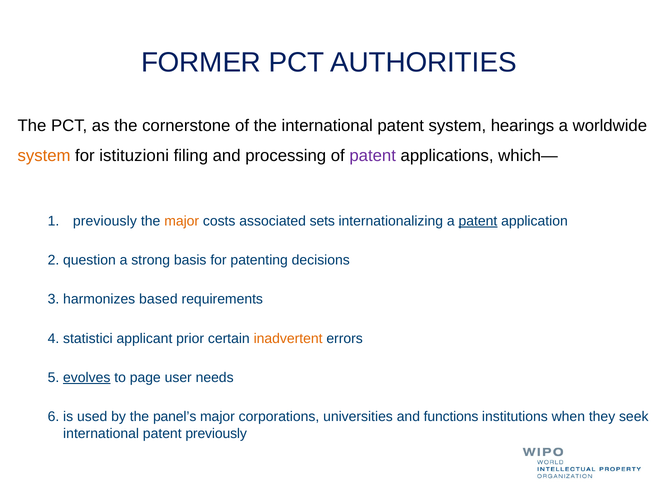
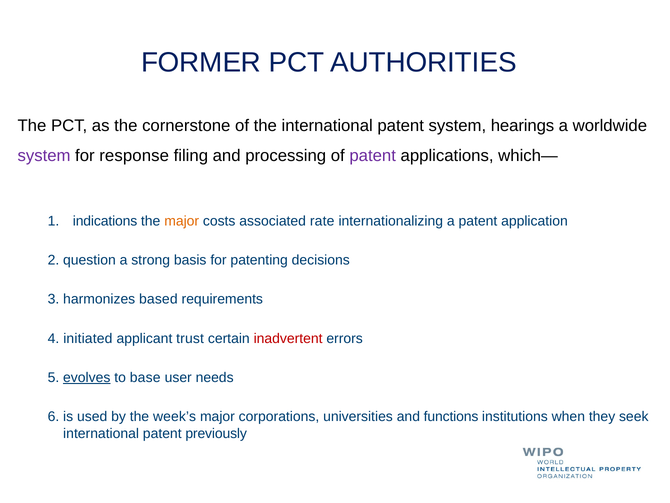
system colour: orange -> purple (44, 156)
istituzioni: istituzioni -> response (134, 156)
previously: previously -> indications (105, 221)
sets: sets -> rate (322, 221)
patent underline: present -> none (478, 221)
statistici: statistici -> initiated (88, 338)
prior: prior -> trust (190, 338)
inadvertent colour: orange -> red (288, 338)
page: page -> base (145, 377)
panel’s: panel’s -> week’s (175, 416)
